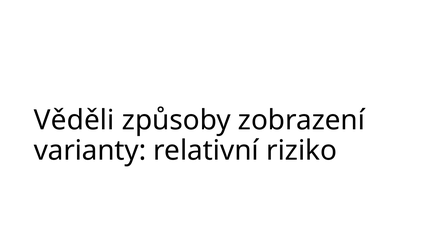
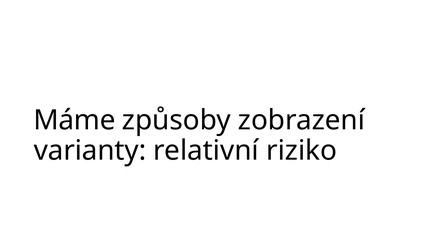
Věděli: Věděli -> Máme (74, 120)
